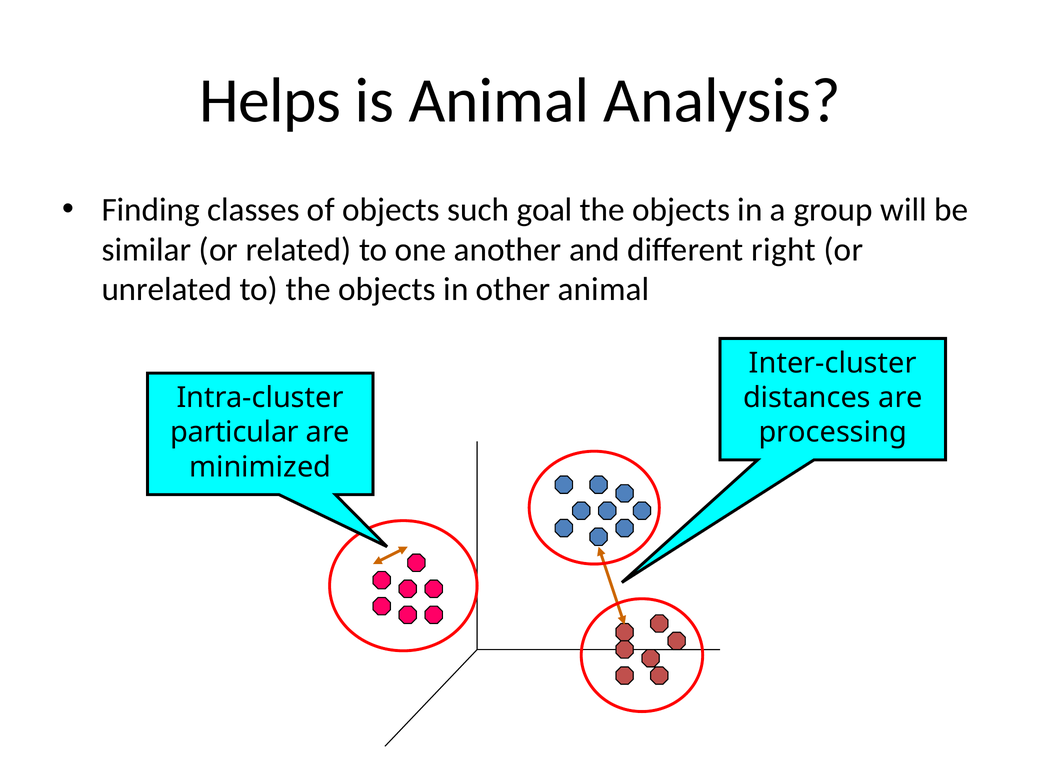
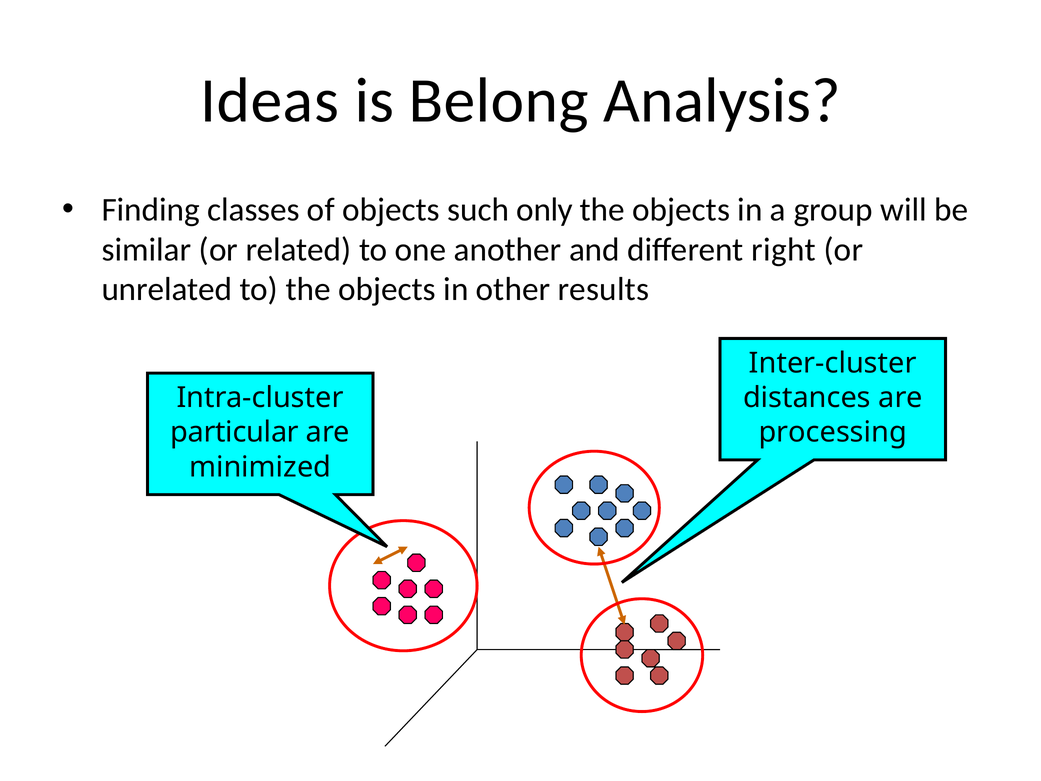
Helps: Helps -> Ideas (270, 101)
is Animal: Animal -> Belong (499, 101)
goal: goal -> only (545, 210)
other animal: animal -> results (603, 289)
